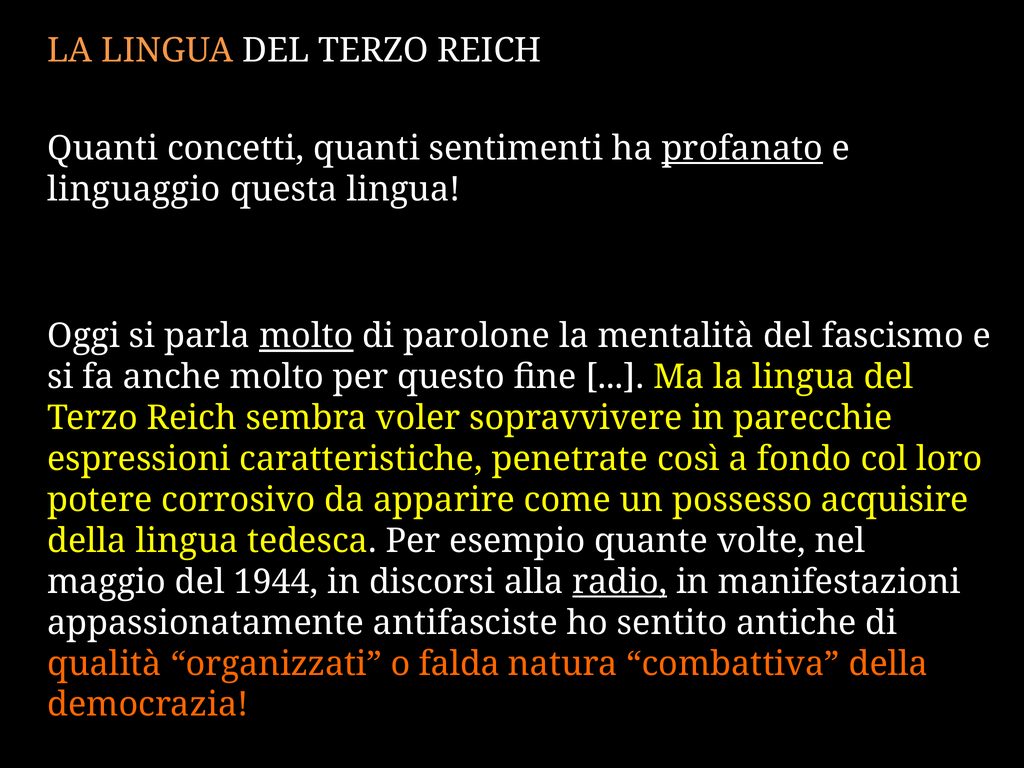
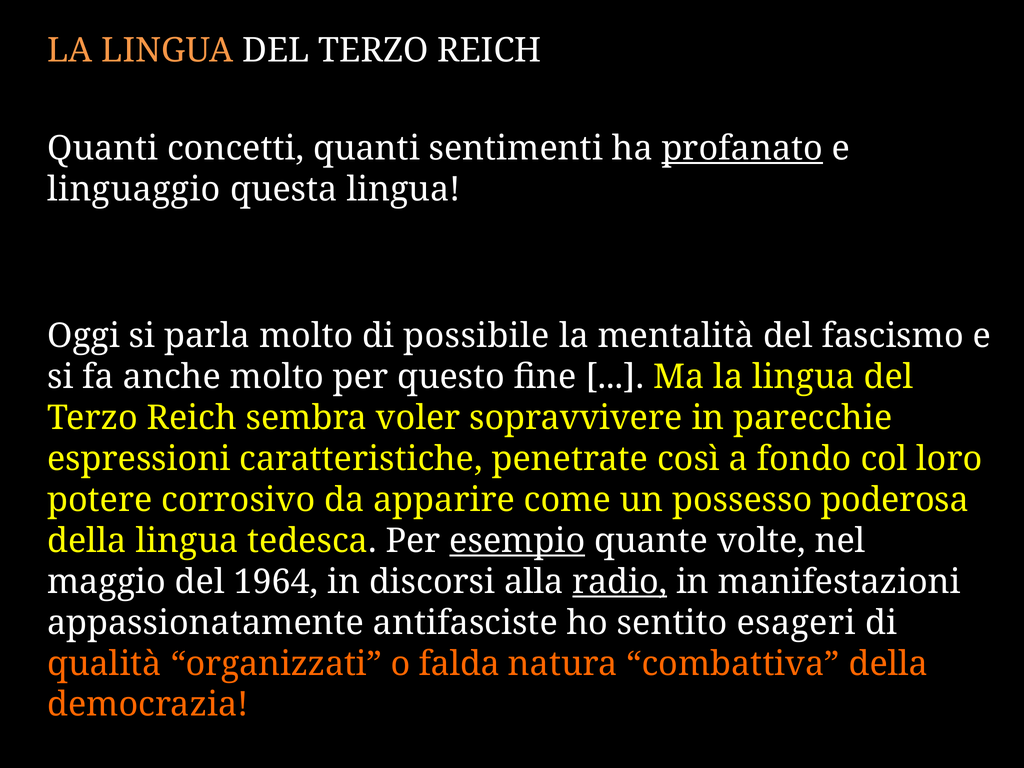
molto underline: present -> none (306, 336)
parolone: parolone -> possibile (476, 336)
acquisire: acquisire -> poderosa (895, 500)
esempio underline: none -> present (517, 541)
1944: 1944 -> 1964 (276, 582)
antiche: antiche -> esageri (796, 623)
